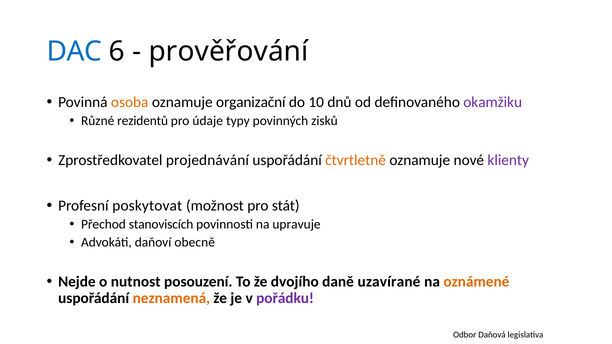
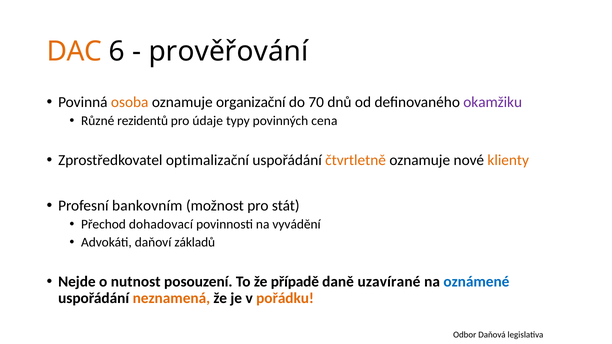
DAC colour: blue -> orange (74, 51)
10: 10 -> 70 (316, 102)
zisků: zisků -> cena (324, 121)
projednávání: projednávání -> optimalizační (207, 160)
klienty colour: purple -> orange (508, 160)
poskytovat: poskytovat -> bankovním (147, 206)
stanoviscích: stanoviscích -> dohadovací (161, 225)
upravuje: upravuje -> vyvádění (297, 225)
obecně: obecně -> základů (195, 242)
dvojího: dvojího -> případě (295, 282)
oznámené colour: orange -> blue (476, 282)
pořádku colour: purple -> orange (285, 298)
